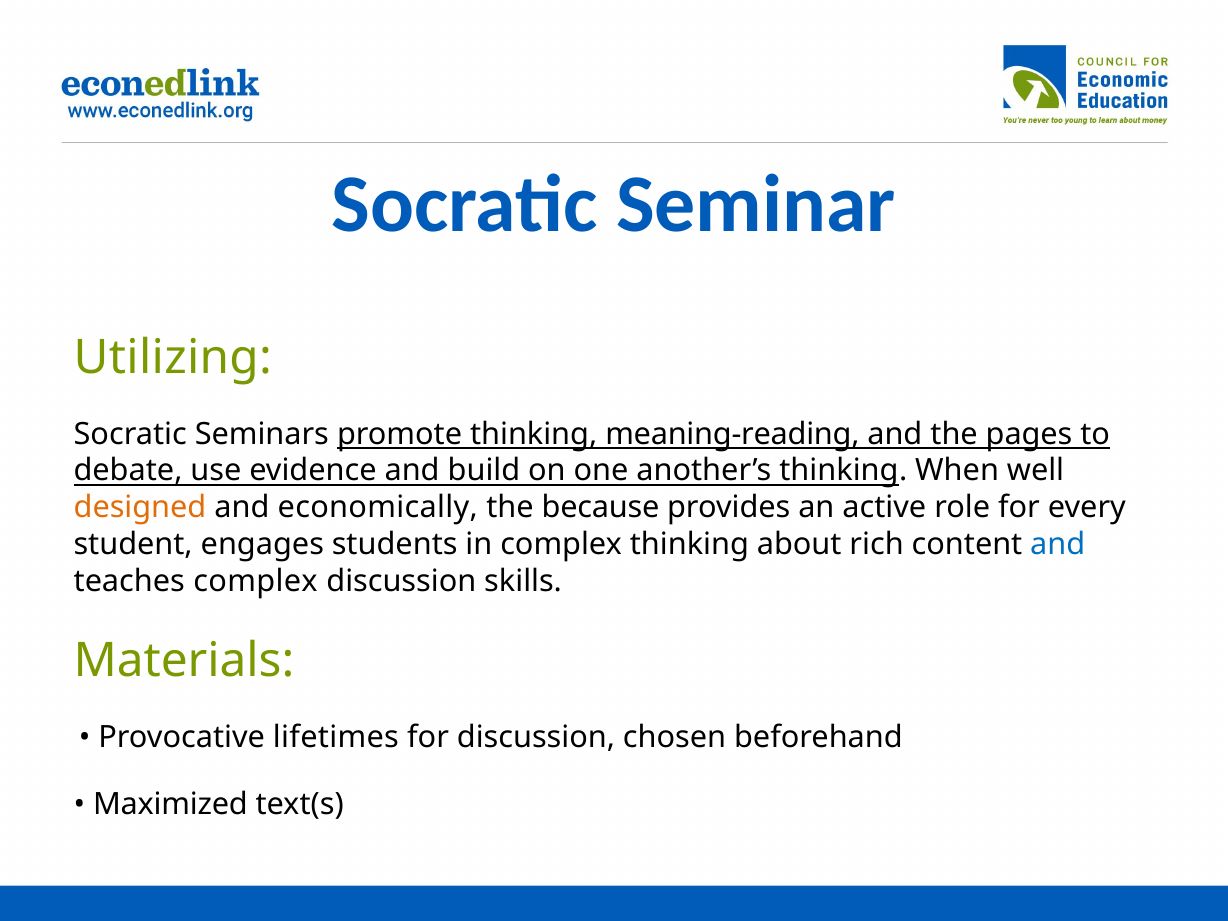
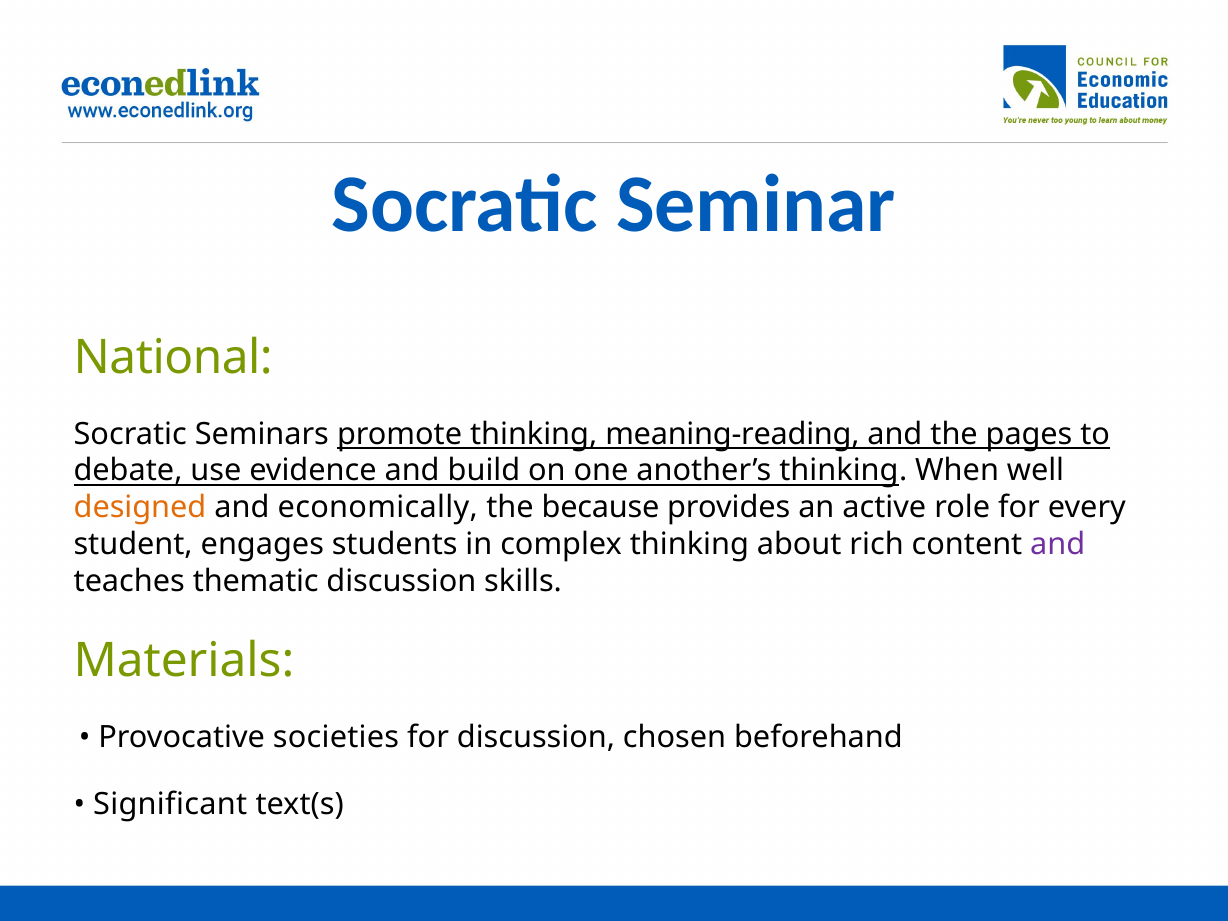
Utilizing: Utilizing -> National (173, 357)
and colour: blue -> purple (1058, 545)
teaches complex: complex -> thematic (256, 581)
lifetimes: lifetimes -> societies (336, 737)
Maximized: Maximized -> Significant (170, 805)
